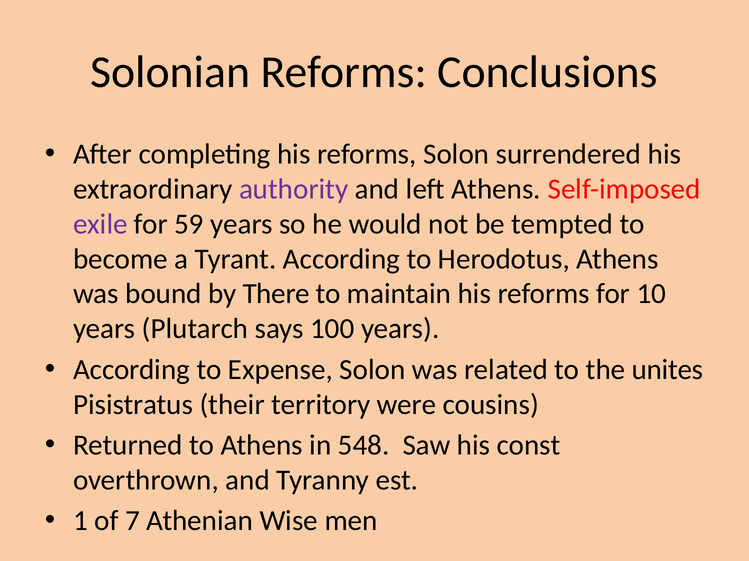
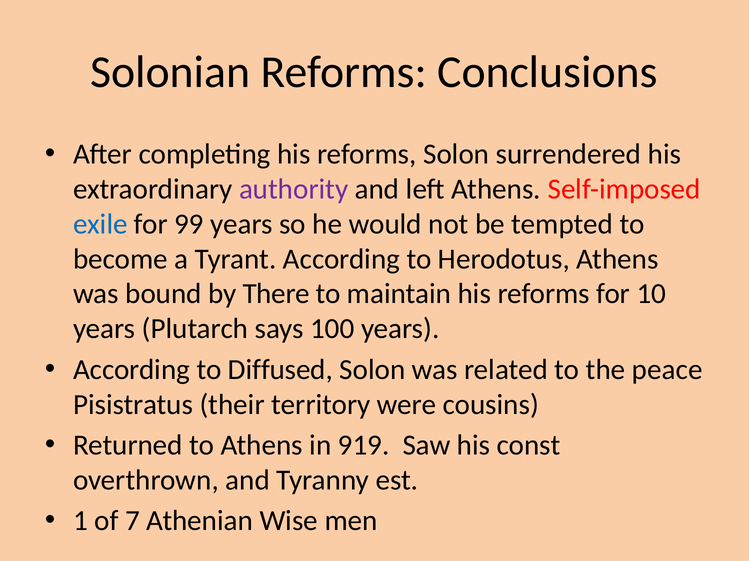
exile colour: purple -> blue (100, 224)
59: 59 -> 99 (189, 224)
Expense: Expense -> Diffused (280, 370)
unites: unites -> peace (667, 370)
548: 548 -> 919 (364, 446)
